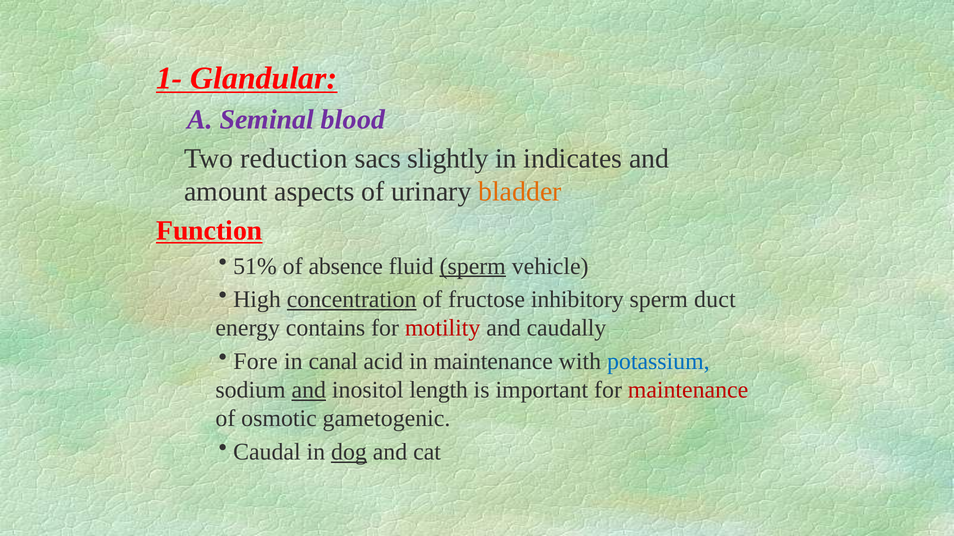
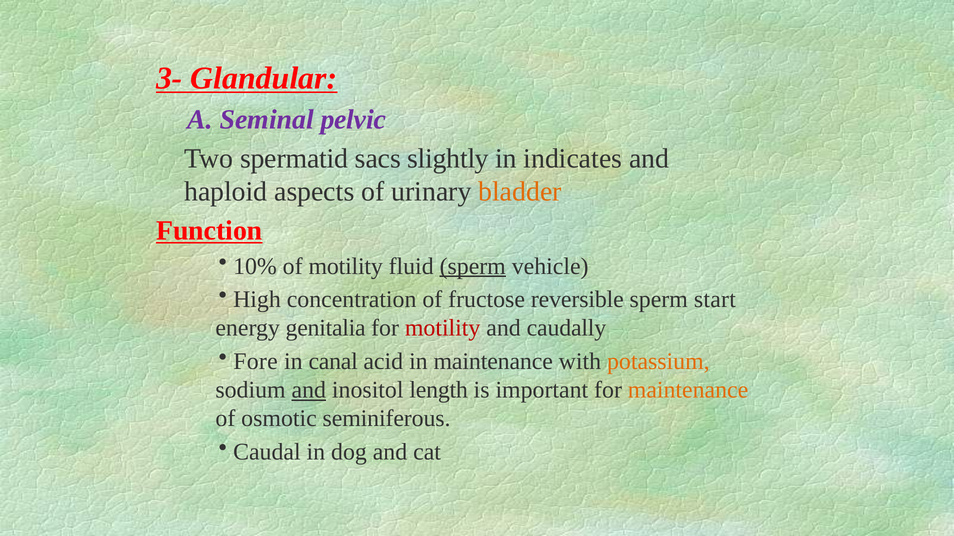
1-: 1- -> 3- (169, 78)
blood: blood -> pelvic (353, 120)
reduction: reduction -> spermatid (294, 159)
amount: amount -> haploid (226, 192)
51%: 51% -> 10% (255, 266)
of absence: absence -> motility (346, 266)
concentration underline: present -> none (352, 300)
inhibitory: inhibitory -> reversible (577, 300)
duct: duct -> start (715, 300)
contains: contains -> genitalia (326, 328)
potassium colour: blue -> orange (658, 362)
maintenance colour: red -> orange (688, 390)
gametogenic: gametogenic -> seminiferous (387, 419)
dog underline: present -> none (349, 452)
